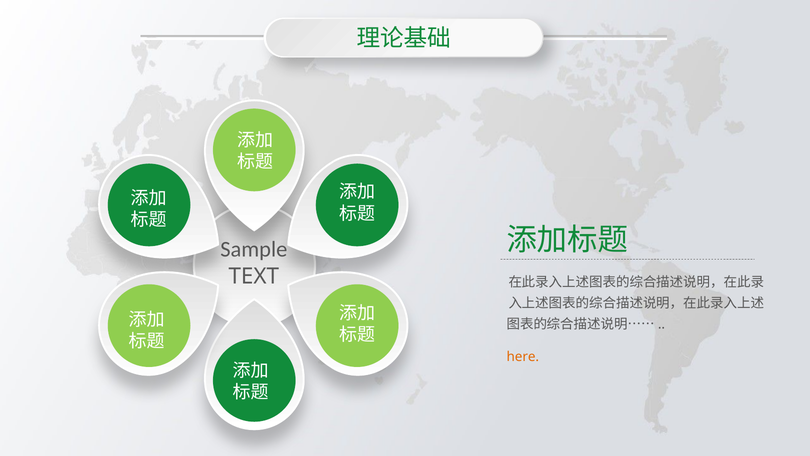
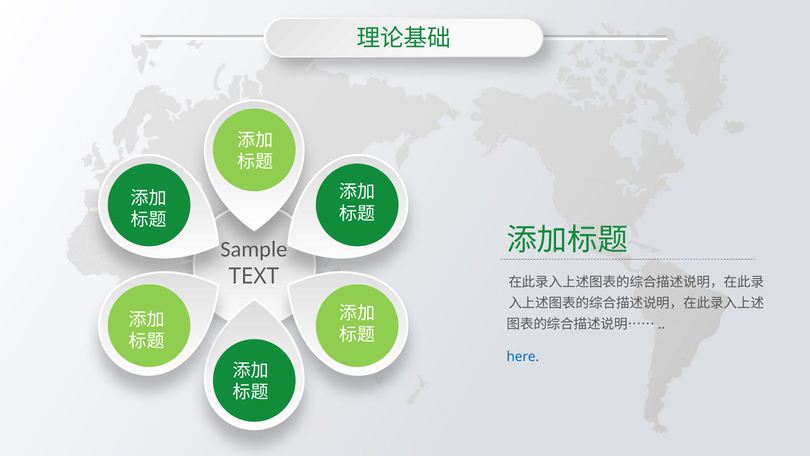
here colour: orange -> blue (523, 356)
